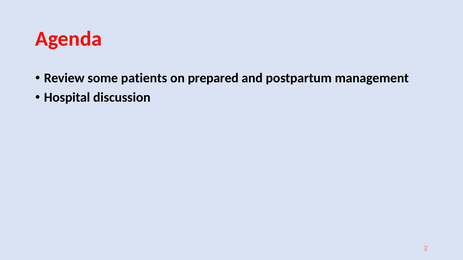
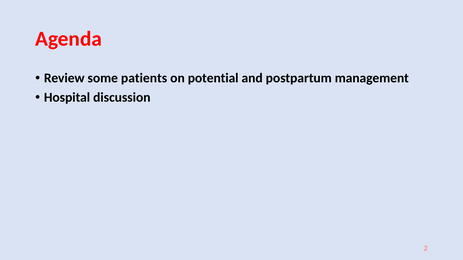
prepared: prepared -> potential (213, 78)
